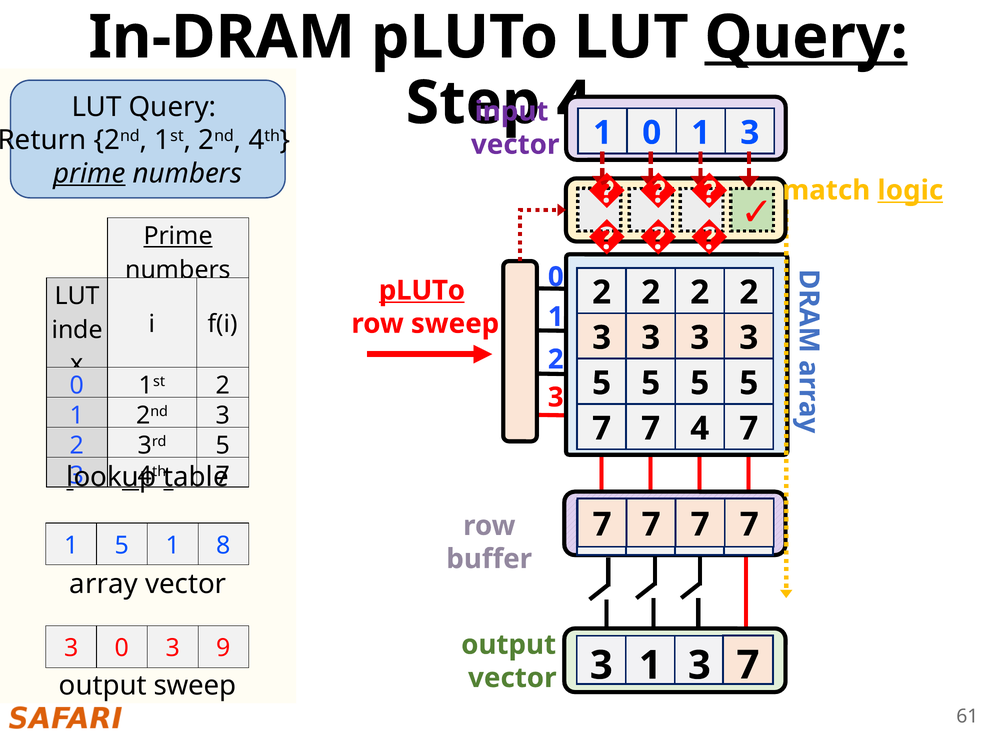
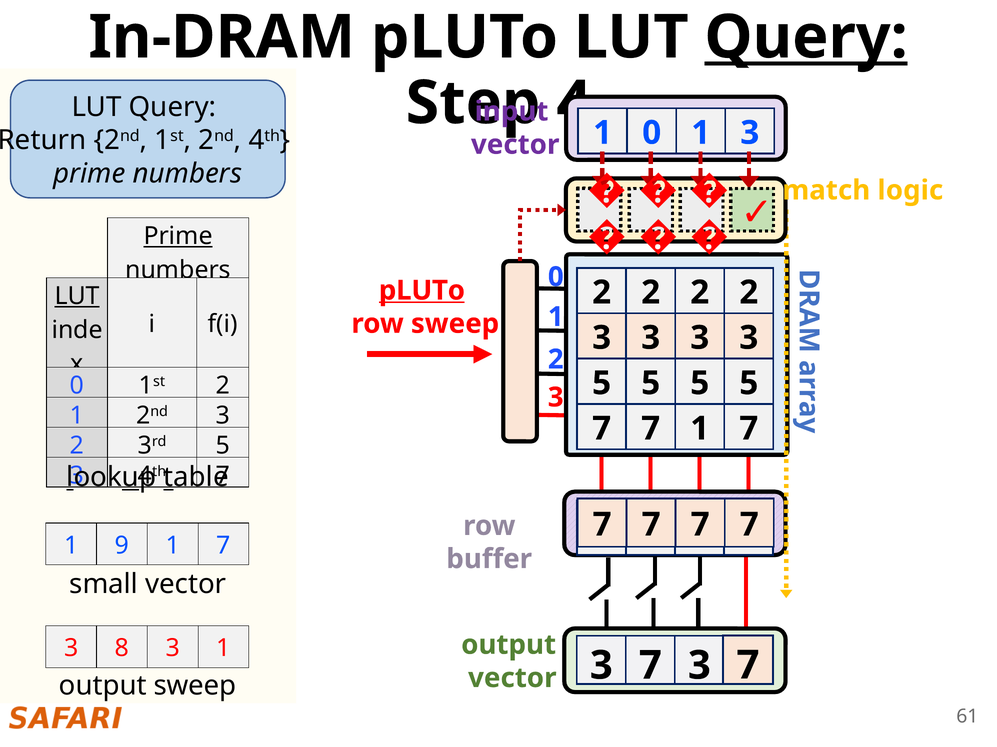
prime underline: present -> none (89, 174)
logic underline: present -> none (910, 190)
LUT underline: none -> present (77, 296)
7 7 4: 4 -> 1 (700, 429)
1 5: 5 -> 9 (122, 546)
8: 8 -> 7 (224, 546)
array: array -> small (104, 585)
3 0: 0 -> 8 (122, 649)
3 9: 9 -> 1 (224, 649)
3 1: 1 -> 7 (650, 666)
